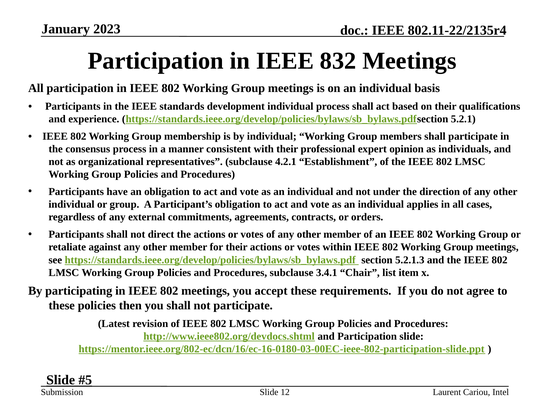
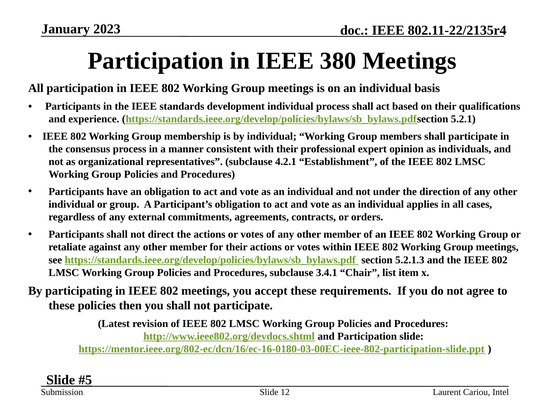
832: 832 -> 380 (338, 61)
